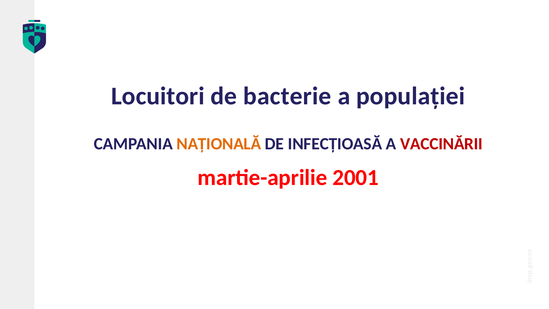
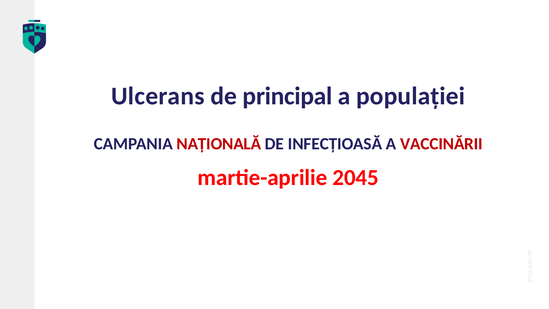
Locuitori: Locuitori -> Ulcerans (158, 96)
bacterie: bacterie -> principal (288, 96)
NAȚIONALĂ colour: orange -> red (219, 144)
2001: 2001 -> 2045 (356, 178)
